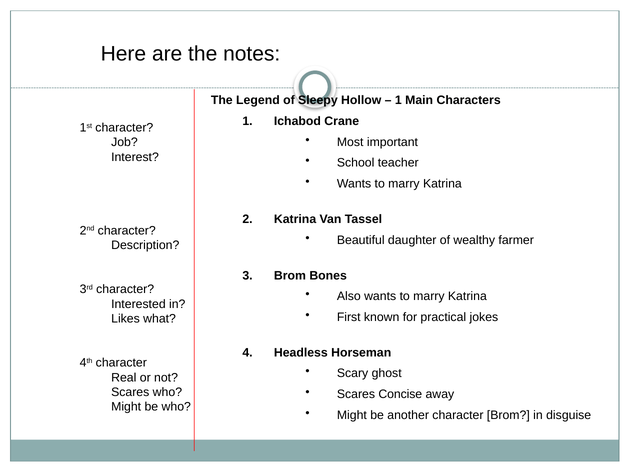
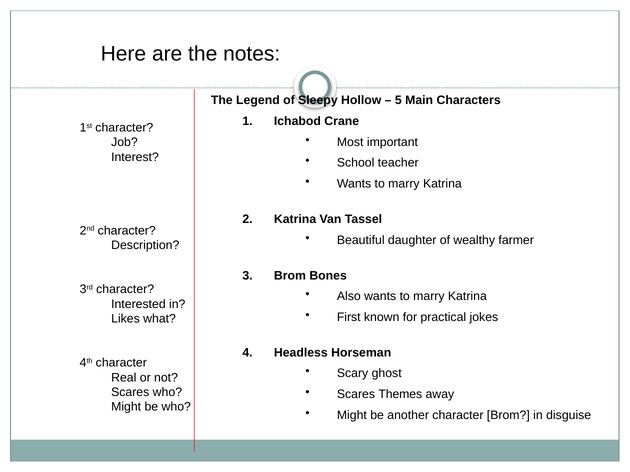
1: 1 -> 5 (398, 101)
Concise: Concise -> Themes (400, 395)
